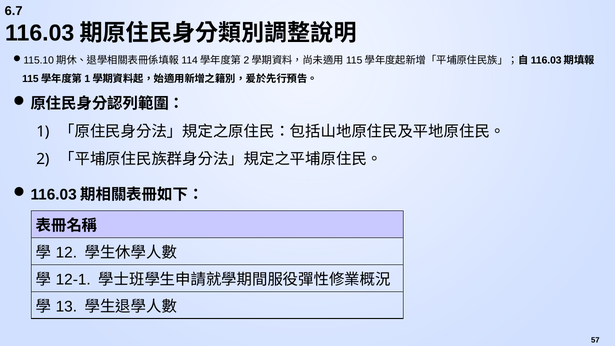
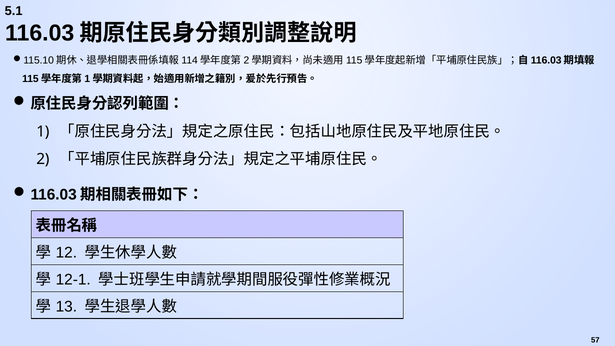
6.7: 6.7 -> 5.1 (14, 11)
